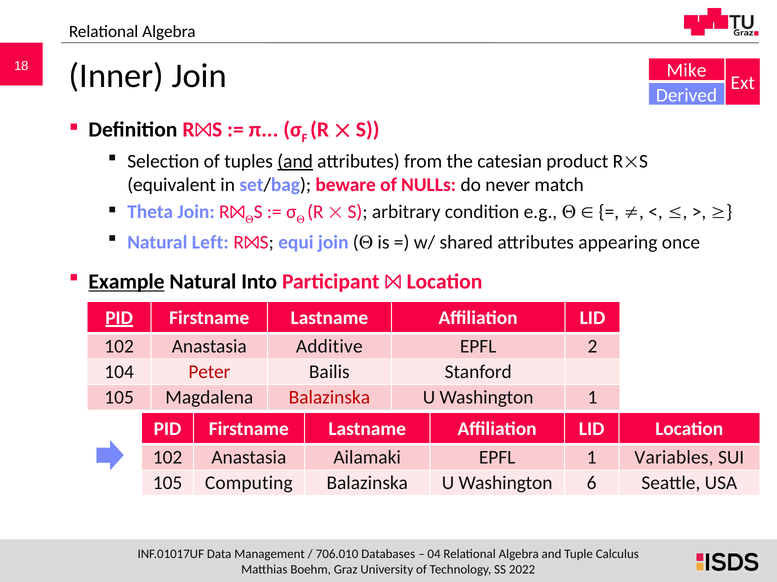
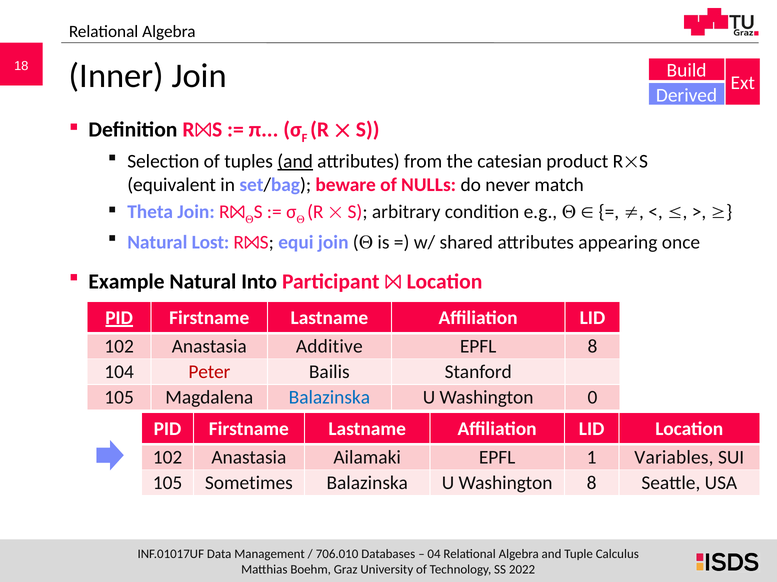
Mike: Mike -> Build (687, 71)
Left: Left -> Lost (211, 242)
Example underline: present -> none (126, 282)
EPFL 2: 2 -> 8 (592, 347)
Balazinska colour: red -> blue (329, 398)
Washington 1: 1 -> 0 (592, 398)
Computing: Computing -> Sometimes (249, 483)
Washington 6: 6 -> 8 (592, 483)
